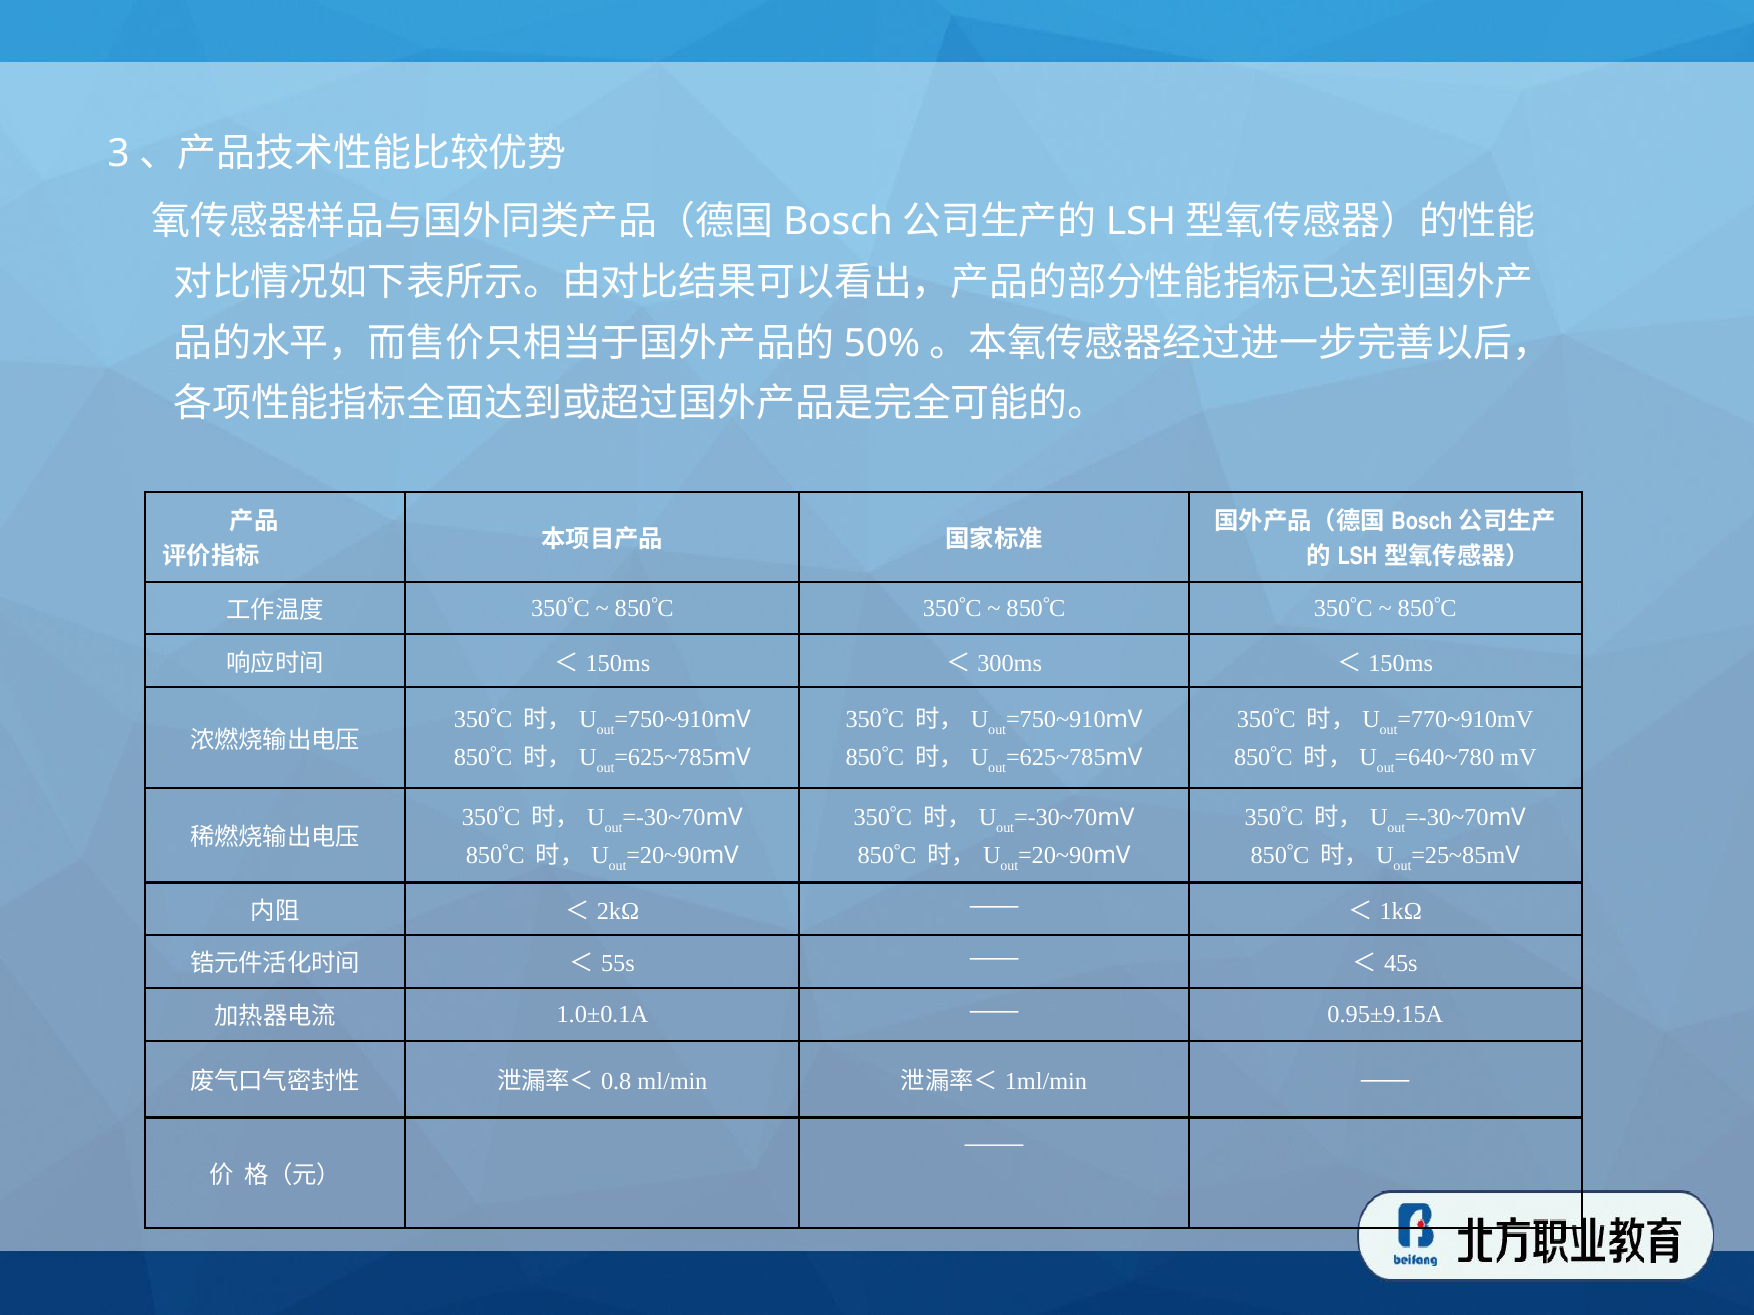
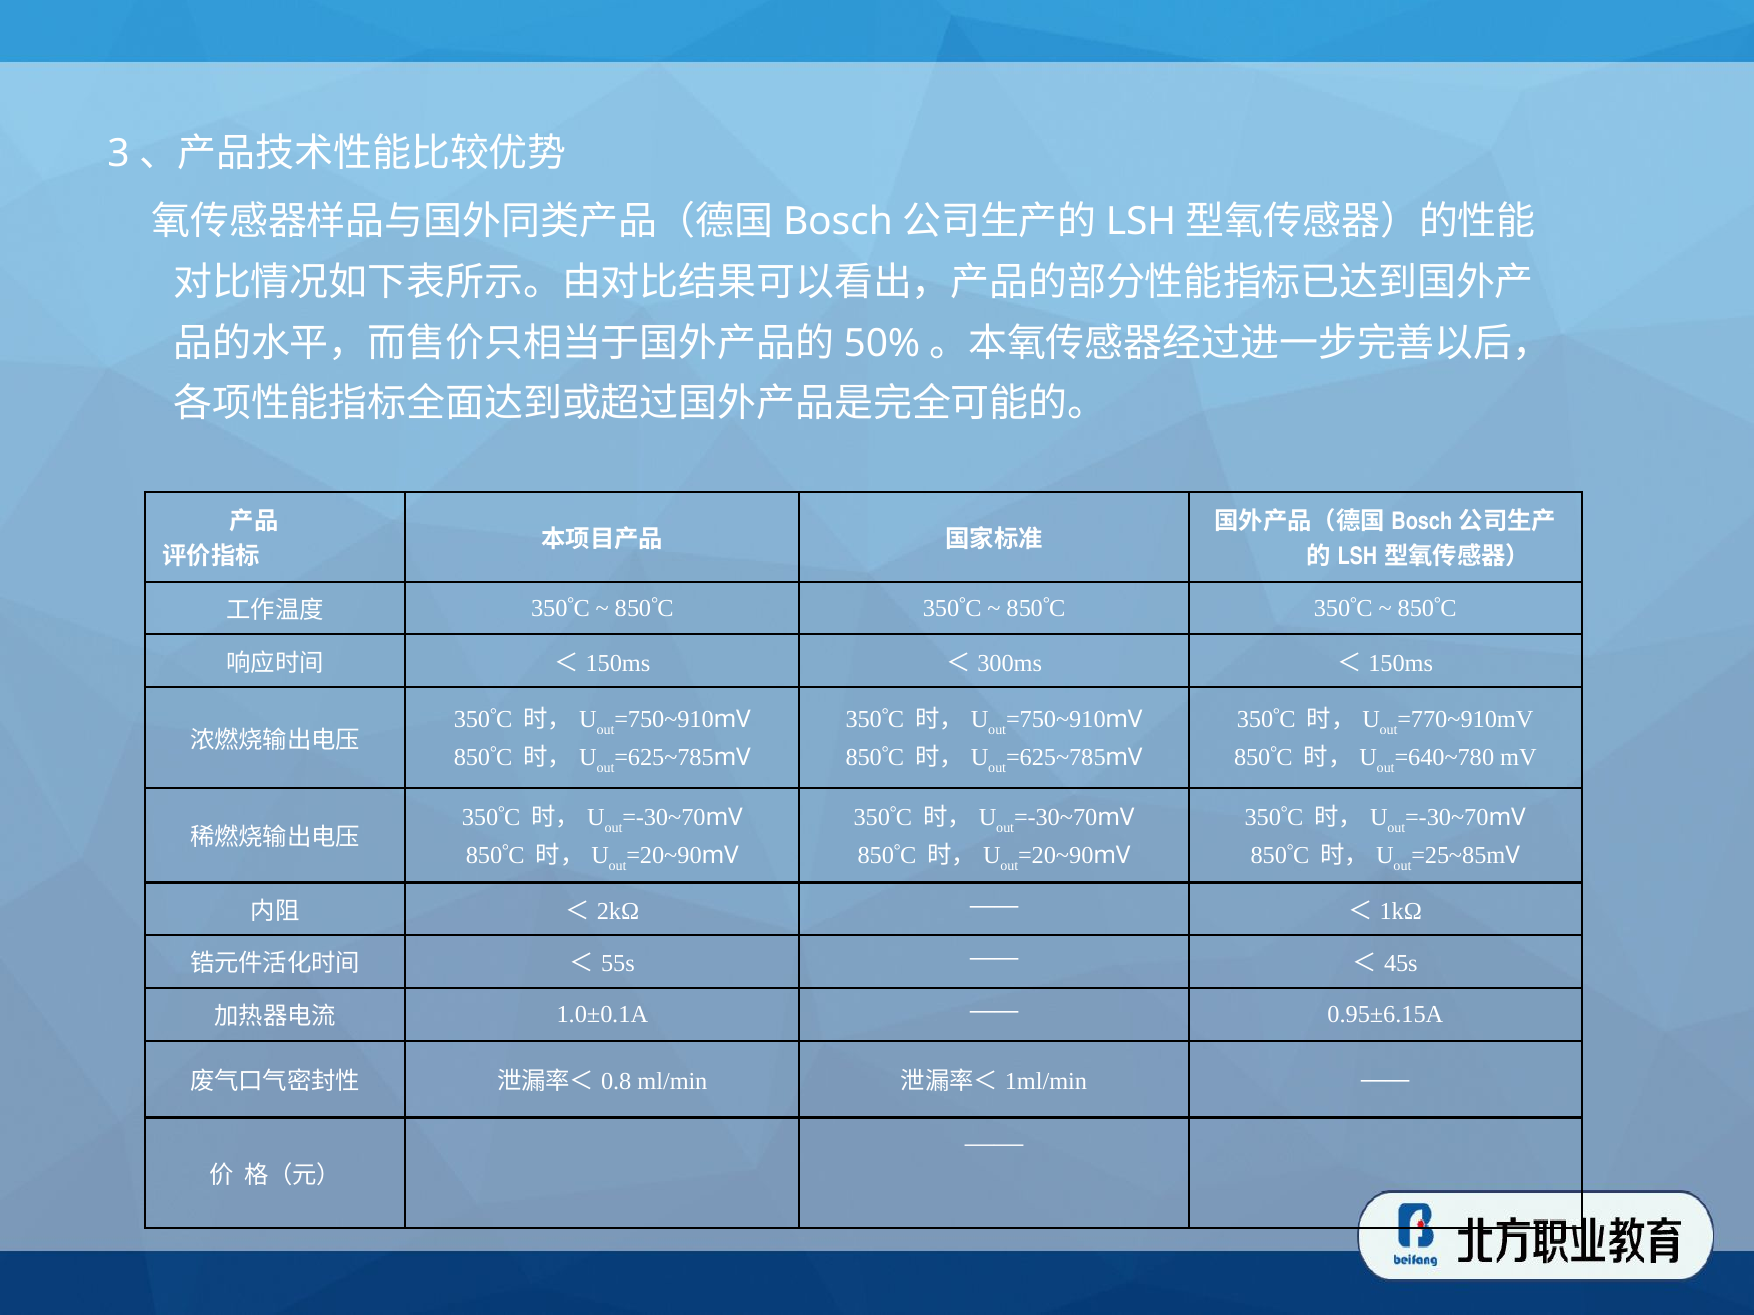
0.95±9.15A: 0.95±9.15A -> 0.95±6.15A (1385, 1015)
